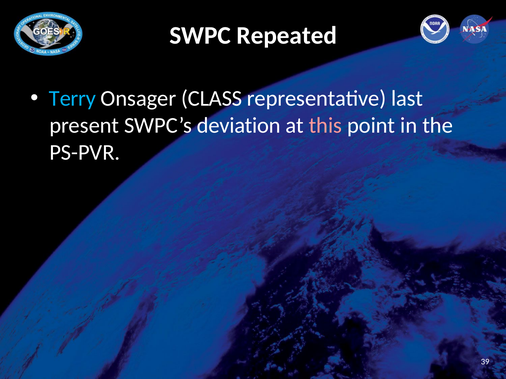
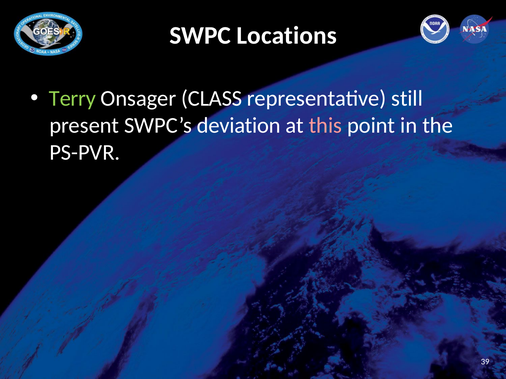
Repeated: Repeated -> Locations (287, 36)
Terry colour: light blue -> light green (72, 99)
last: last -> still (407, 99)
